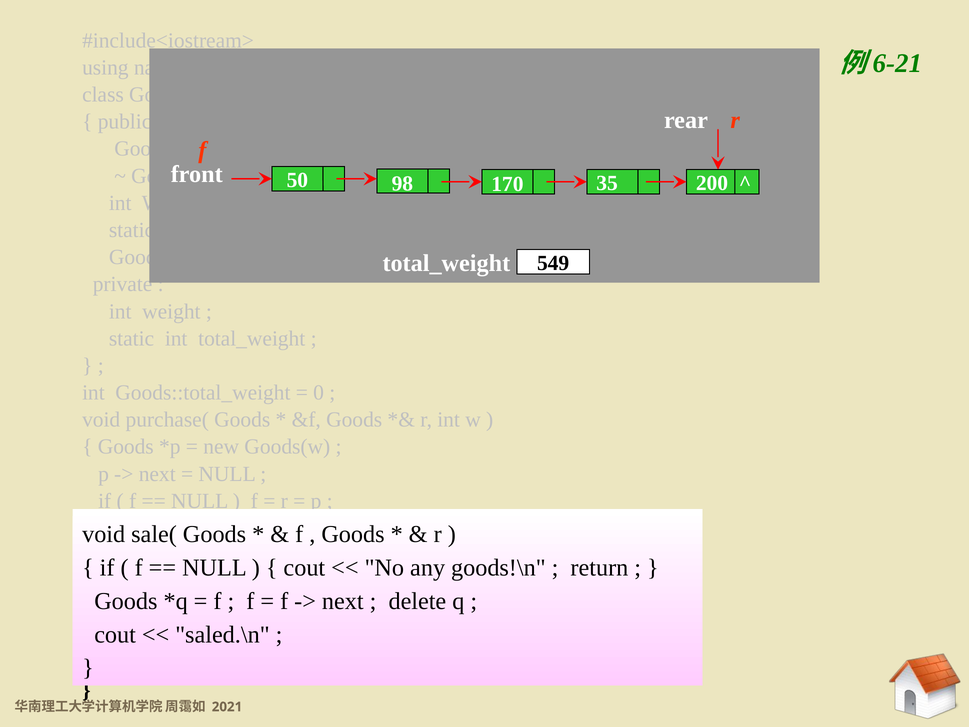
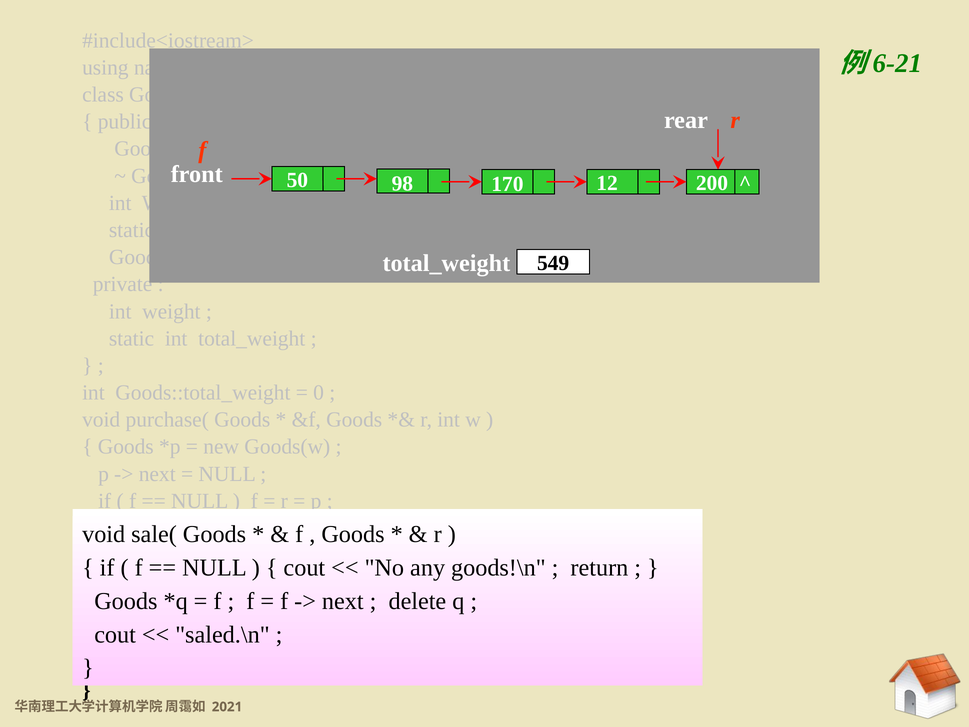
35: 35 -> 12 (607, 183)
